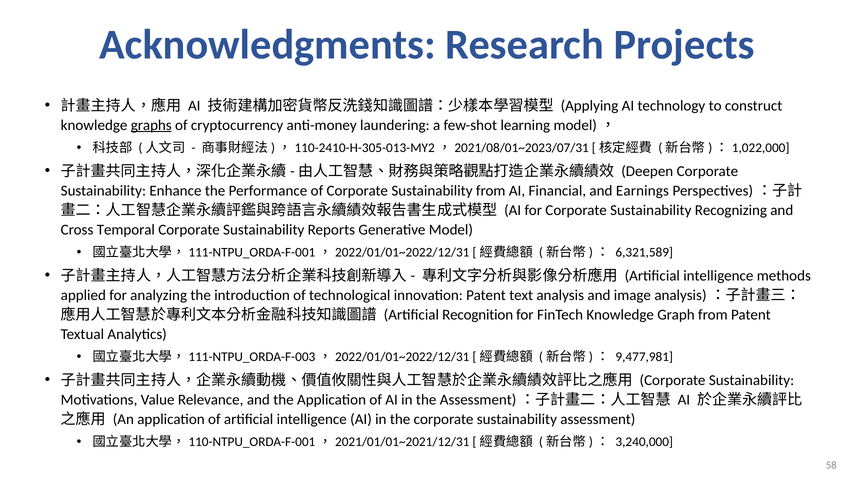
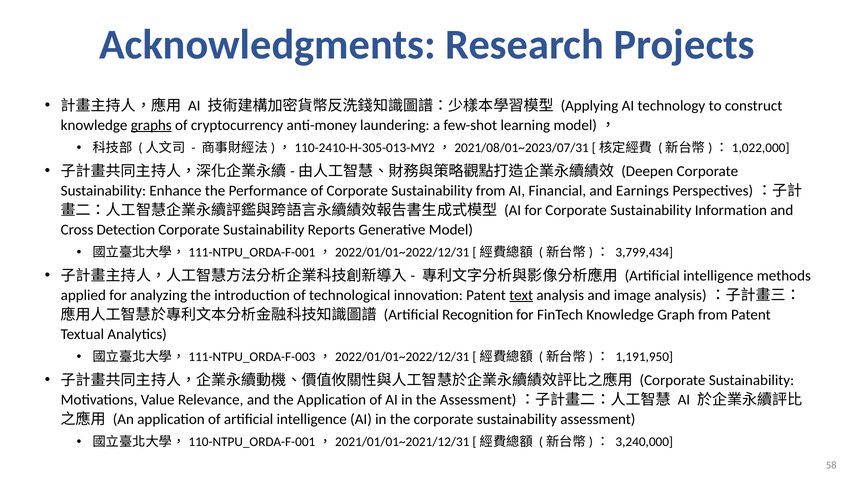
Recognizing: Recognizing -> Information (731, 210)
Temporal: Temporal -> Detection (126, 230)
6,321,589: 6,321,589 -> 3,799,434 (644, 252)
text underline: none -> present (521, 295)
9,477,981: 9,477,981 -> 1,191,950 (644, 357)
